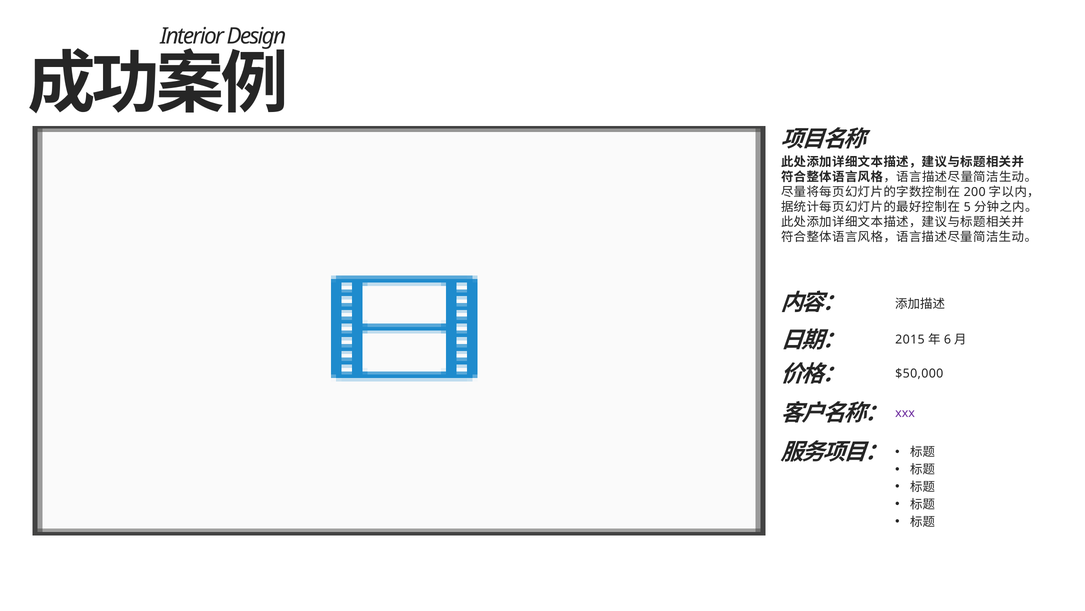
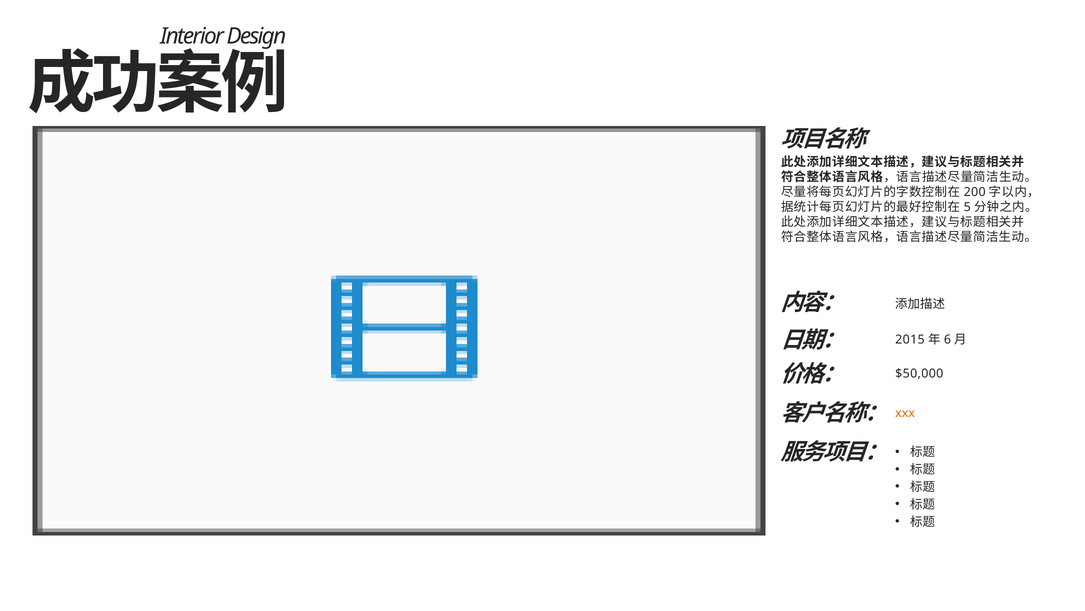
xxx colour: purple -> orange (905, 413)
